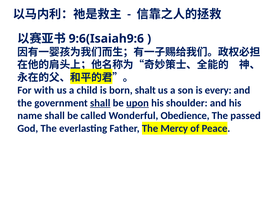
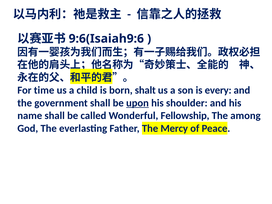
with: with -> time (44, 90)
shall underline: present -> none (100, 103)
Obedience: Obedience -> Fellowship (185, 116)
passed: passed -> among (245, 116)
